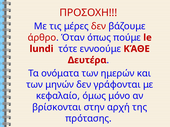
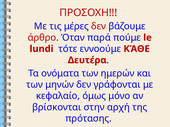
όπως: όπως -> παρά (99, 38)
